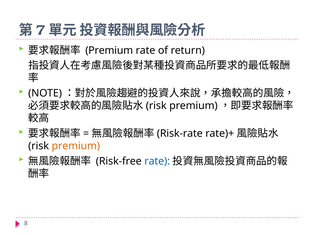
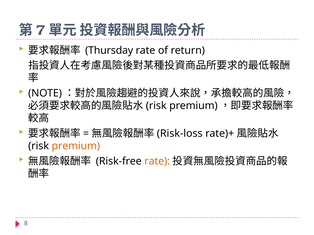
Premium: Premium -> Thursday (109, 50)
Risk-rate: Risk-rate -> Risk-loss (180, 134)
rate colour: blue -> orange (157, 161)
